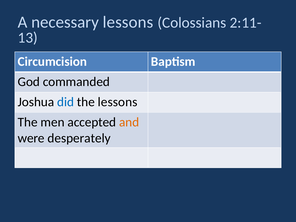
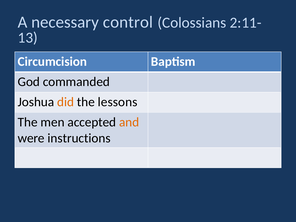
necessary lessons: lessons -> control (128, 22)
did colour: blue -> orange (66, 102)
desperately: desperately -> instructions (79, 138)
